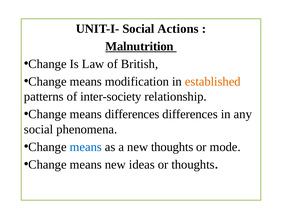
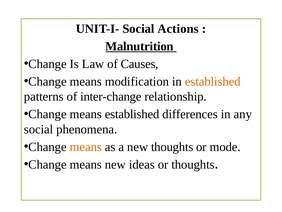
British: British -> Causes (140, 64)
inter-society: inter-society -> inter-change (111, 96)
means differences: differences -> established (132, 114)
means colour: blue -> orange (86, 147)
